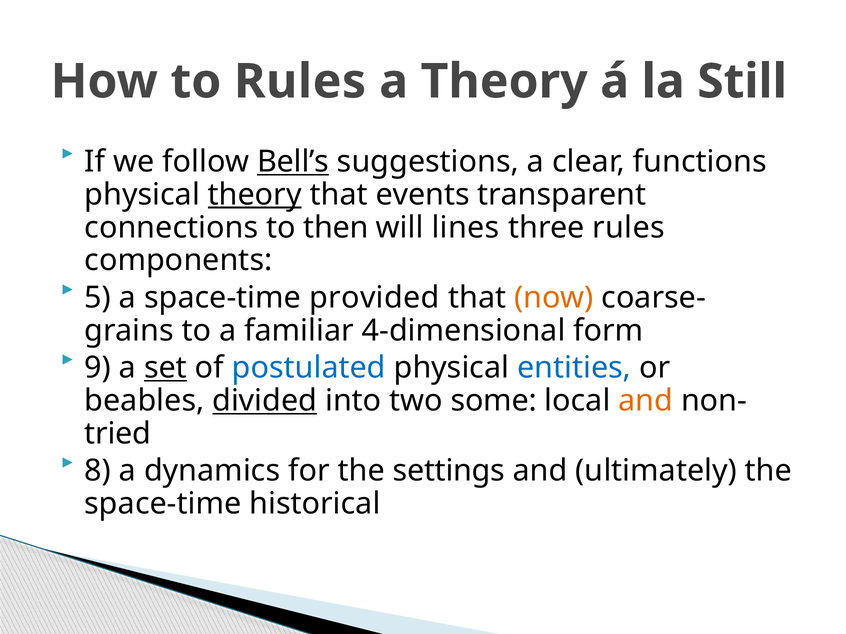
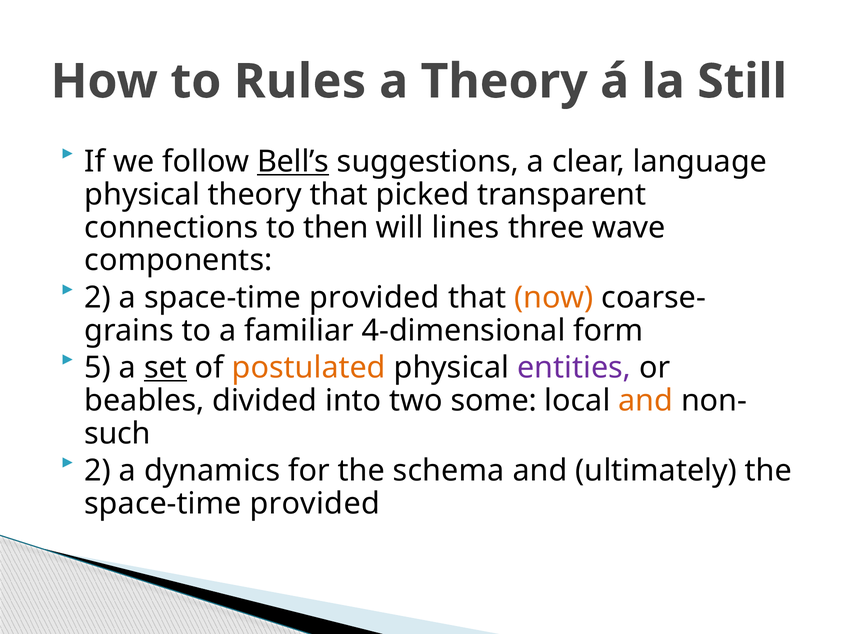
functions: functions -> language (700, 162)
theory underline: present -> none (255, 195)
events: events -> picked (423, 195)
three rules: rules -> wave (629, 228)
5: 5 -> 2 (98, 298)
9: 9 -> 5 (98, 368)
postulated colour: blue -> orange (309, 368)
entities colour: blue -> purple (574, 368)
divided underline: present -> none (265, 401)
tried: tried -> such (118, 434)
8: 8 -> 2 (98, 471)
settings: settings -> schema (449, 471)
historical: historical -> provided (315, 504)
